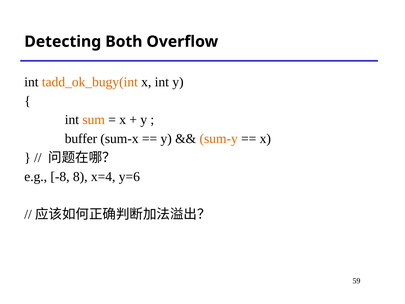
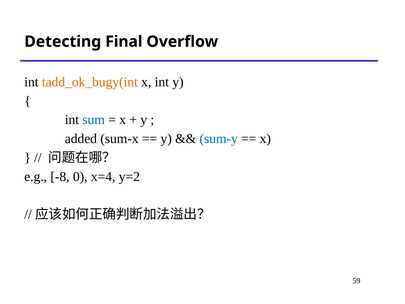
Both: Both -> Final (124, 42)
sum colour: orange -> blue (94, 120)
buffer: buffer -> added (81, 139)
sum-y colour: orange -> blue (219, 139)
8: 8 -> 0 (80, 176)
y=6: y=6 -> y=2 (129, 176)
